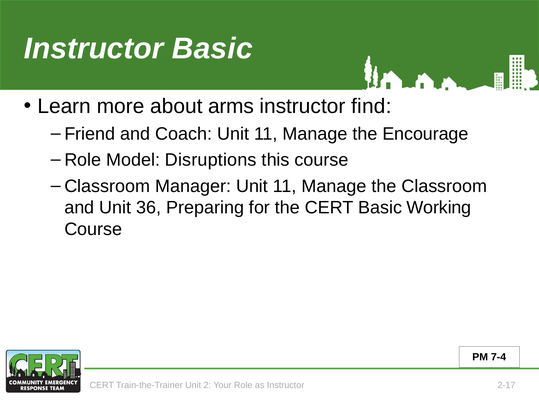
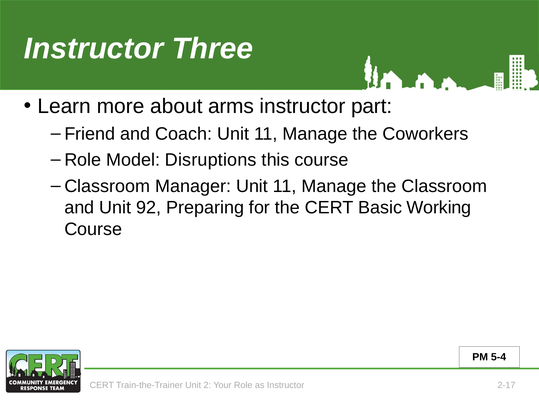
Instructor Basic: Basic -> Three (212, 49)
find: find -> part (372, 106)
Encourage: Encourage -> Coworkers (425, 134)
36: 36 -> 92 (149, 208)
7-4: 7-4 -> 5-4 (499, 357)
